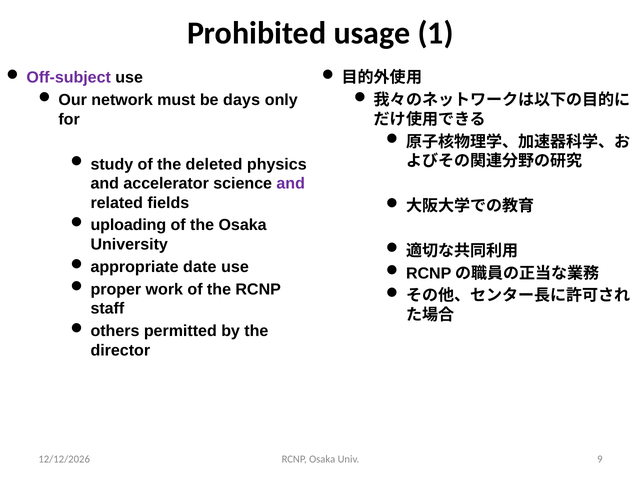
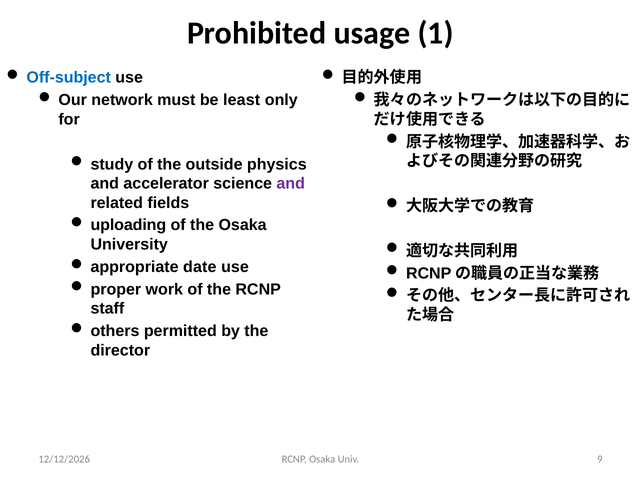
Off-subject colour: purple -> blue (69, 78)
days: days -> least (242, 100)
deleted: deleted -> outside (214, 164)
